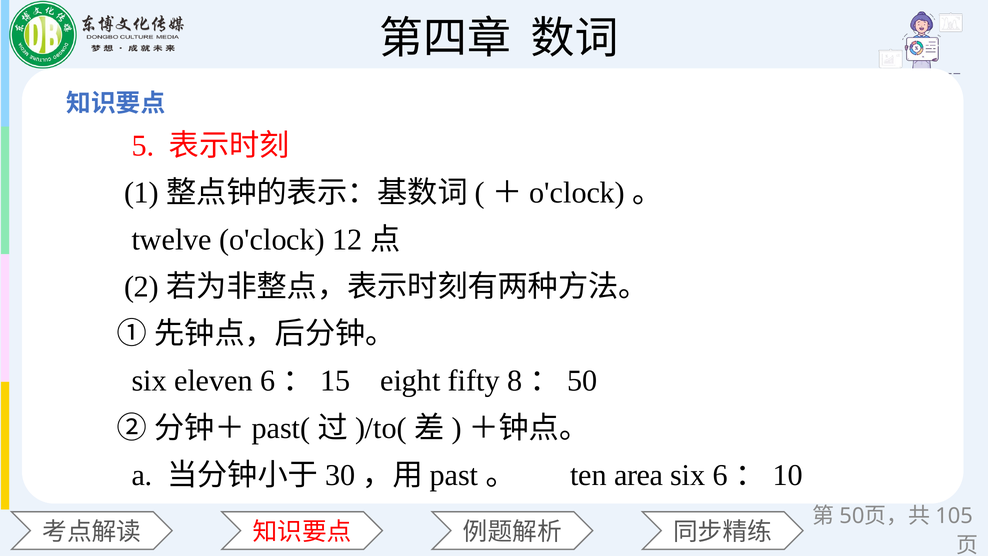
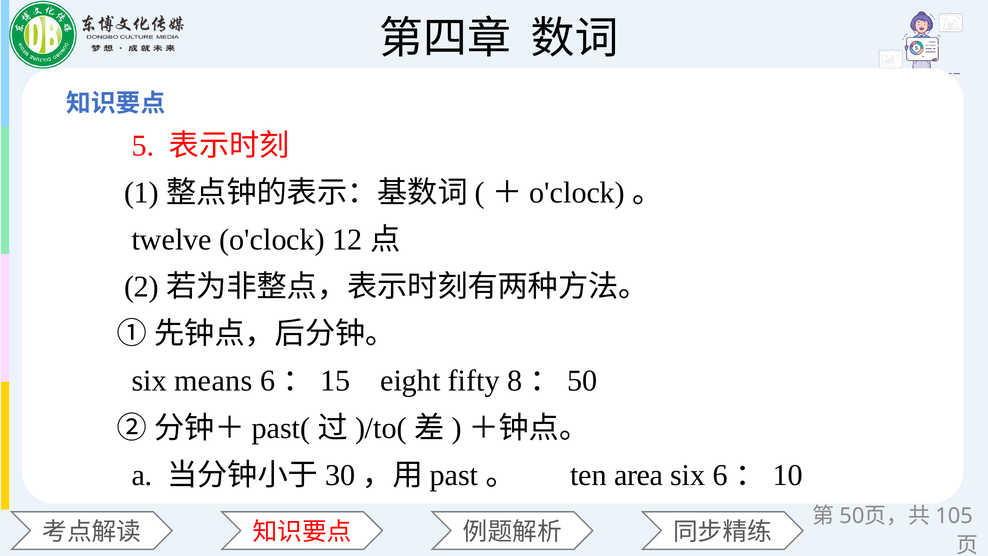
eleven: eleven -> means (213, 381)
